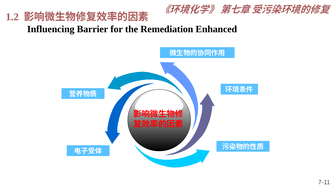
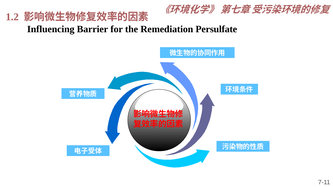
Enhanced: Enhanced -> Persulfate (216, 29)
